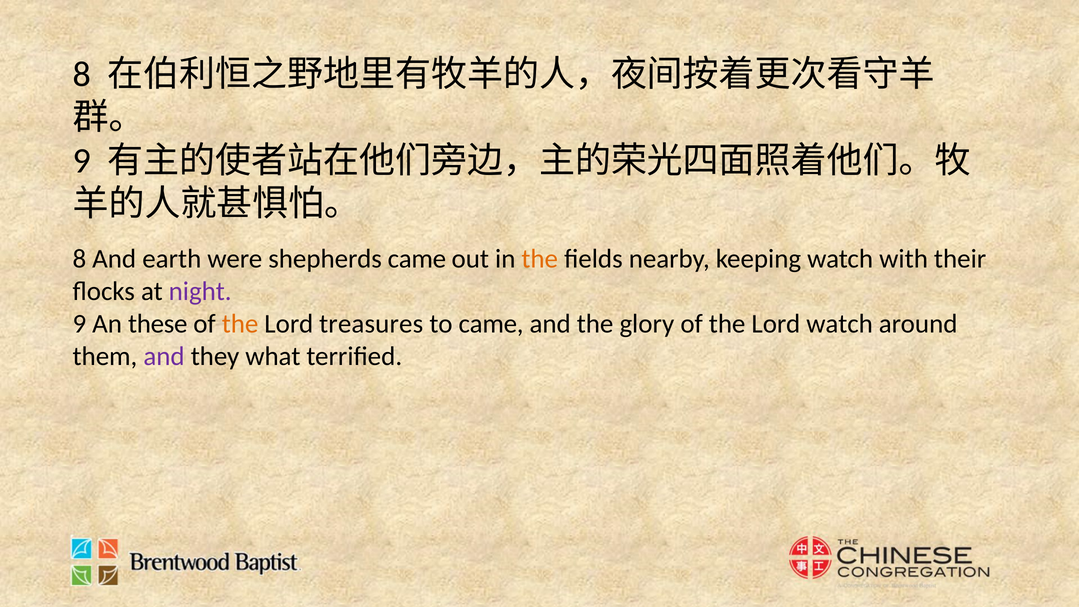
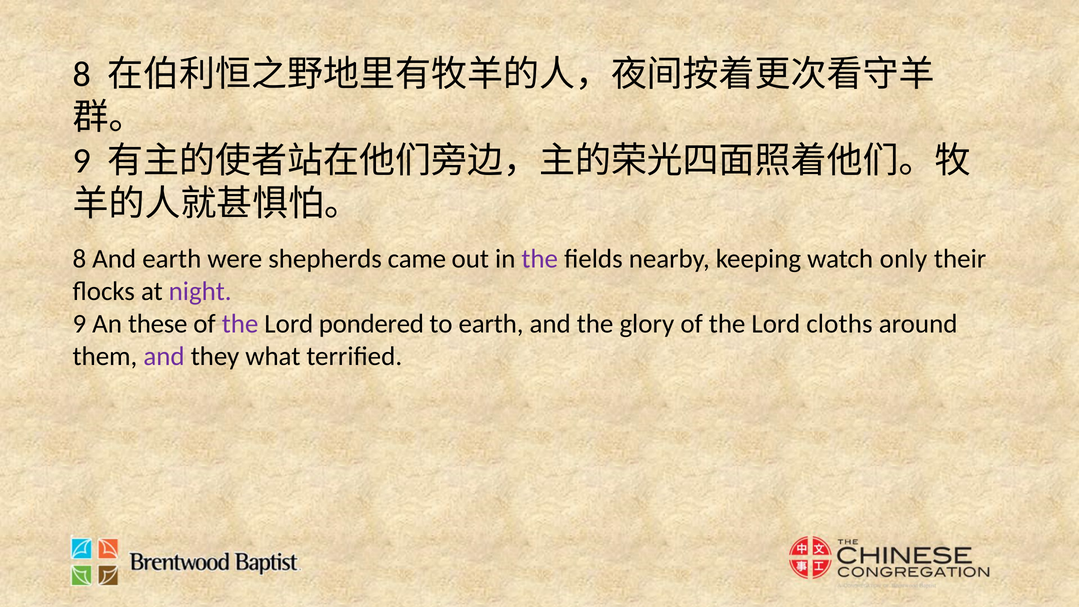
the colour: orange -> purple (540, 259)
with: with -> only (903, 259)
the colour: orange -> purple (240, 324)
treasures: treasures -> pondered (371, 324)
to came: came -> earth (491, 324)
Lord watch: watch -> cloths (839, 324)
